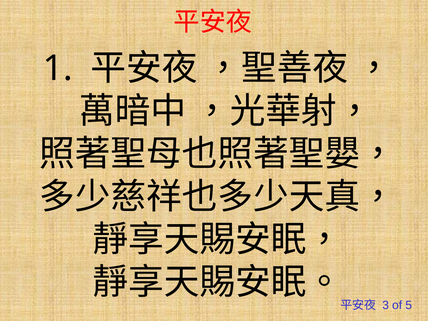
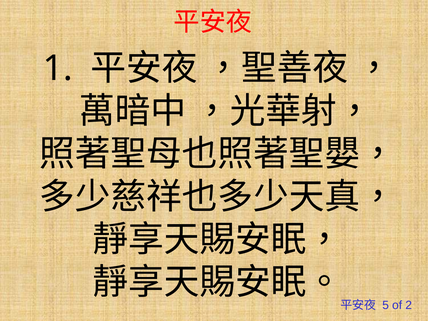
3: 3 -> 5 (386, 305)
5: 5 -> 2 (409, 305)
